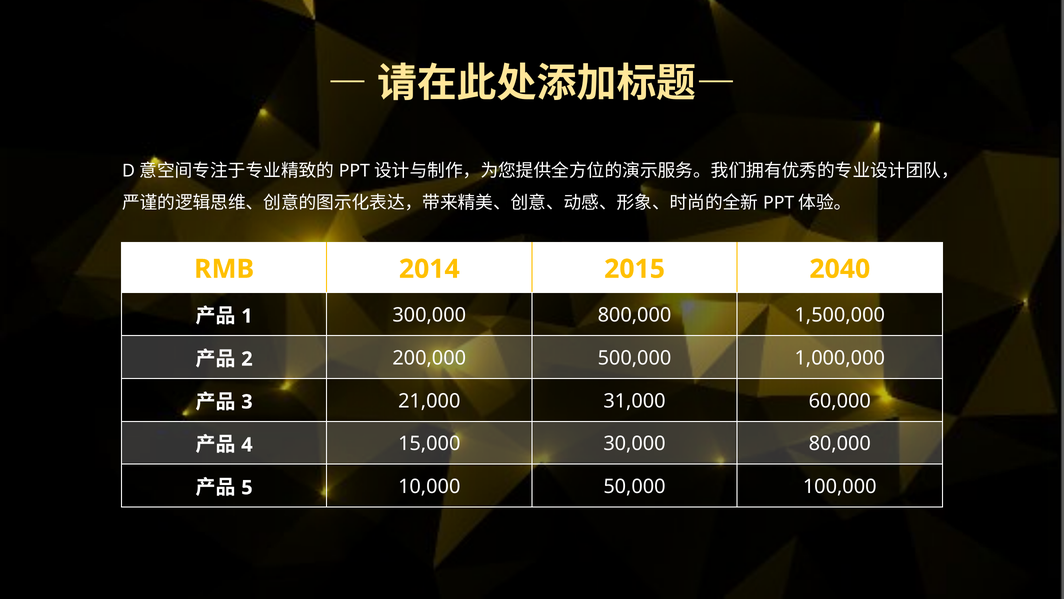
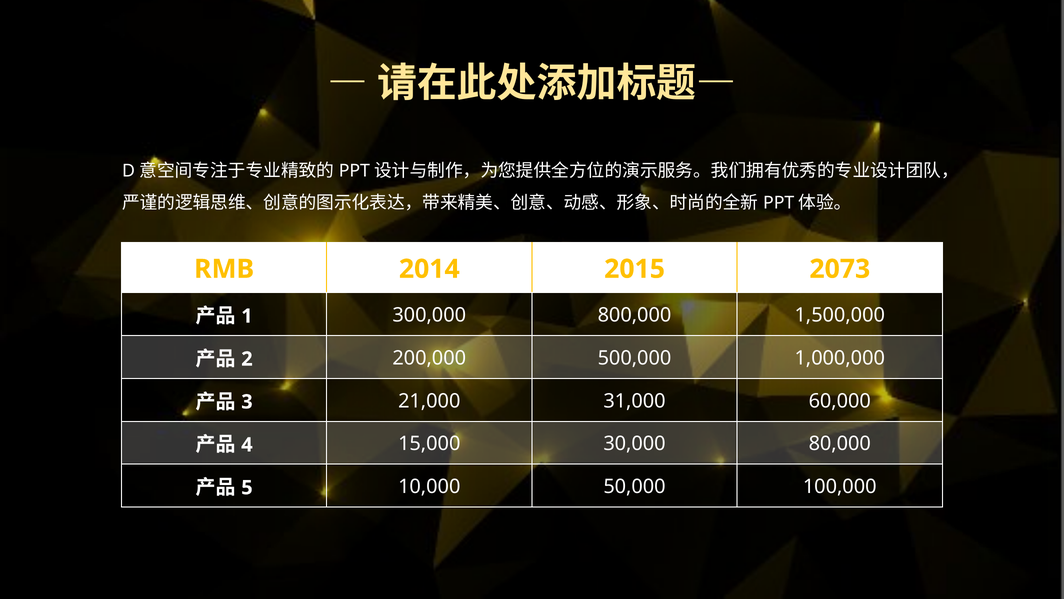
2040: 2040 -> 2073 (840, 269)
